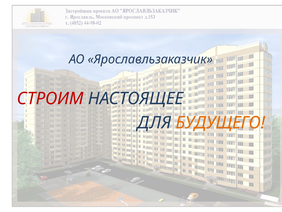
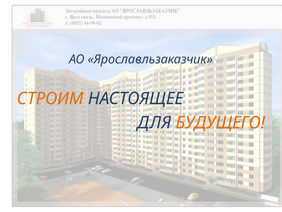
СТРОИМ colour: red -> orange (50, 98)
